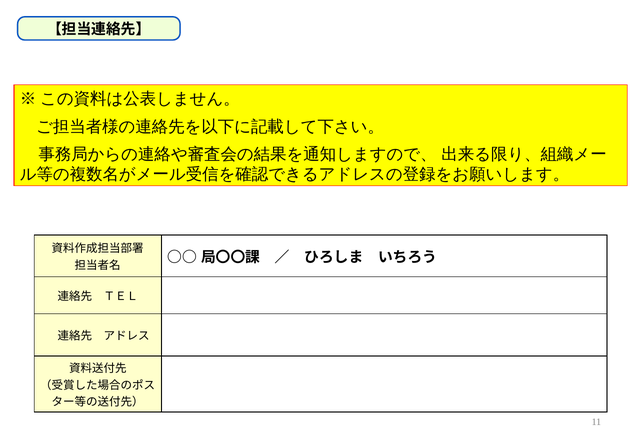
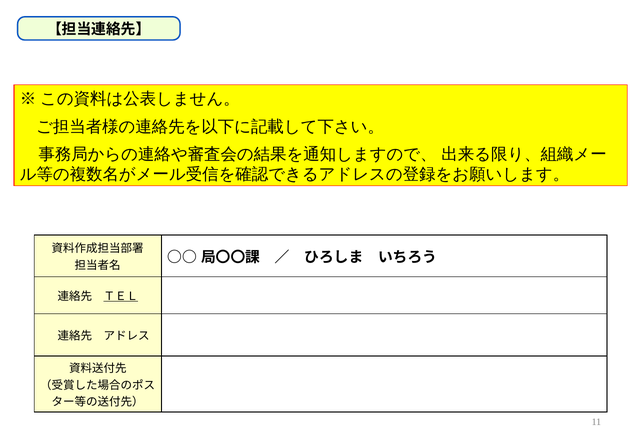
ＴＥＬ underline: none -> present (121, 297)
